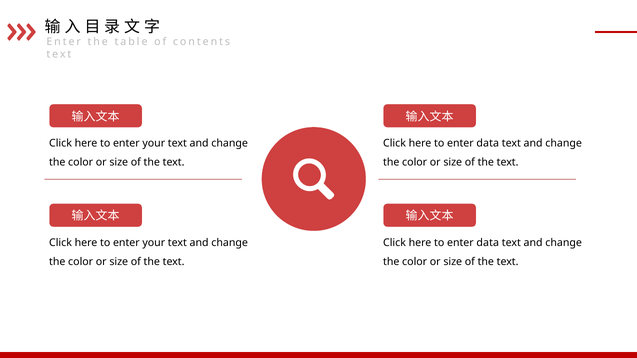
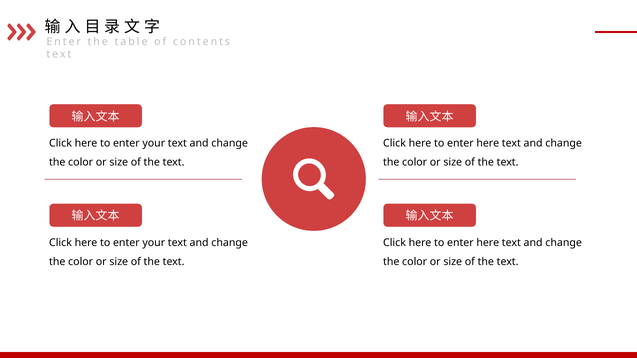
data: data -> here (488, 143)
data: data -> here (488, 243)
